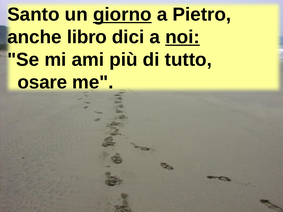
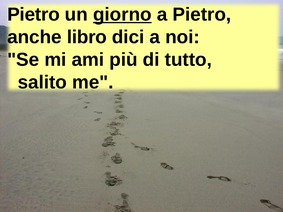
Santo: Santo -> Pietro (33, 14)
noi underline: present -> none (183, 37)
osare: osare -> salito (42, 82)
